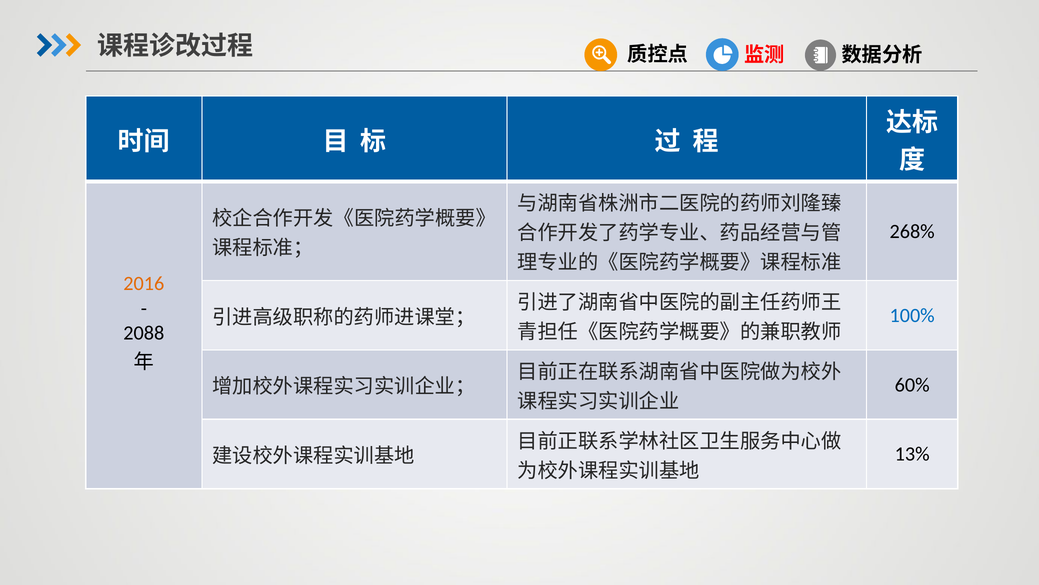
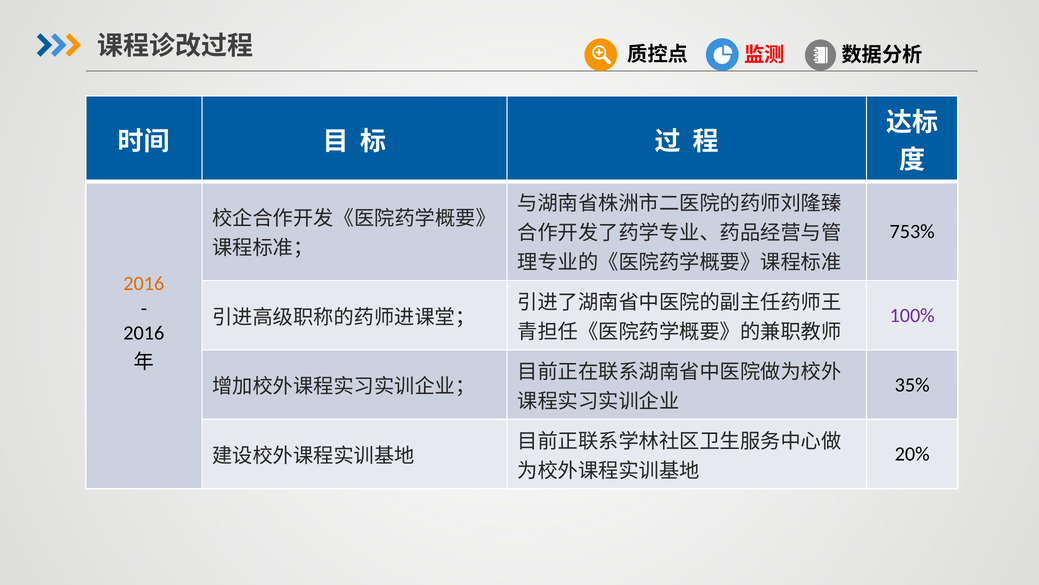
268%: 268% -> 753% (912, 231)
100% colour: blue -> purple (912, 315)
2088: 2088 -> 2016 (144, 333)
60%: 60% -> 35% (912, 385)
13%: 13% -> 20% (912, 454)
